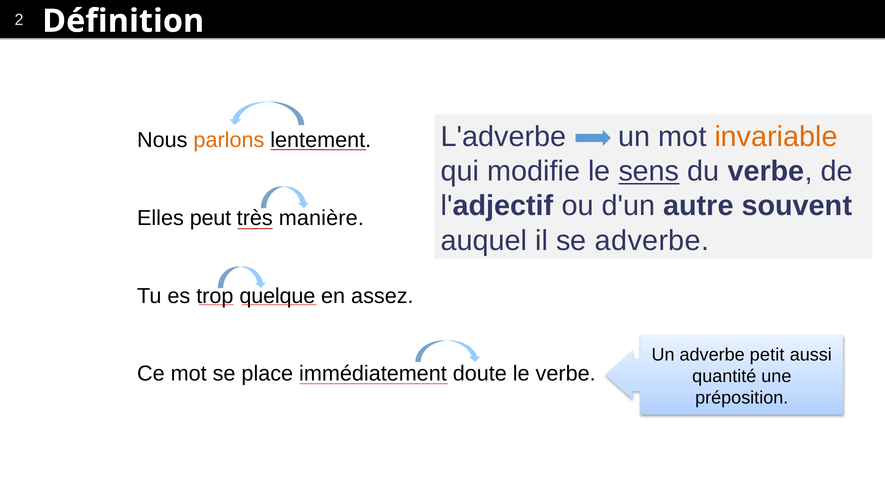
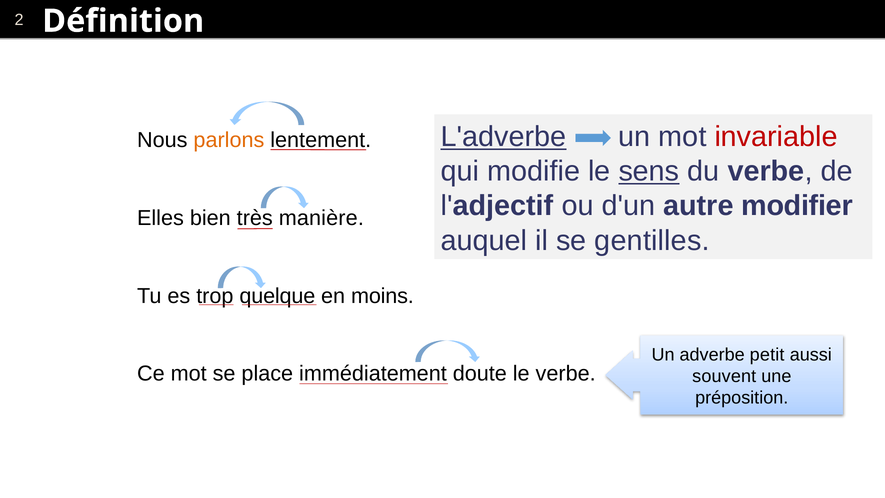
L'adverbe underline: none -> present (504, 137)
invariable colour: orange -> red (776, 137)
souvent: souvent -> modifier (797, 206)
peut: peut -> bien (210, 218)
se adverbe: adverbe -> gentilles (652, 240)
assez: assez -> moins (382, 296)
quantité: quantité -> souvent (724, 376)
